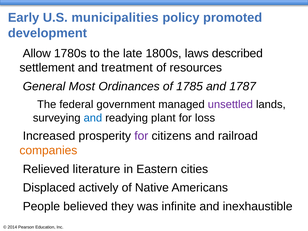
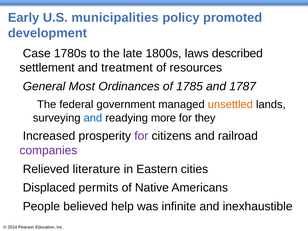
Allow: Allow -> Case (37, 53)
unsettled colour: purple -> orange (230, 105)
plant: plant -> more (163, 118)
loss: loss -> they (205, 118)
companies colour: orange -> purple (48, 150)
actively: actively -> permits (98, 188)
they: they -> help (122, 206)
